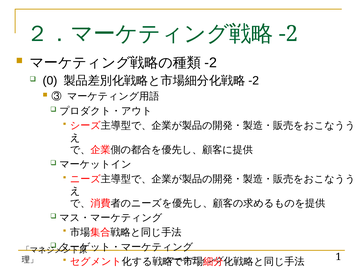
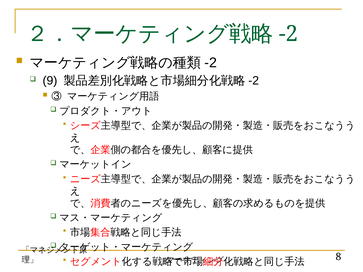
0: 0 -> 9 (50, 81)
1: 1 -> 8 (338, 257)
